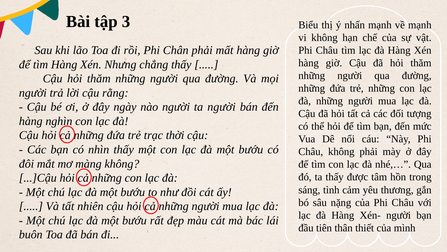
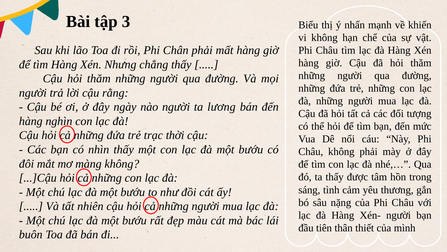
về mạnh: mạnh -> khiến (420, 25)
ta người: người -> lương (222, 107)
